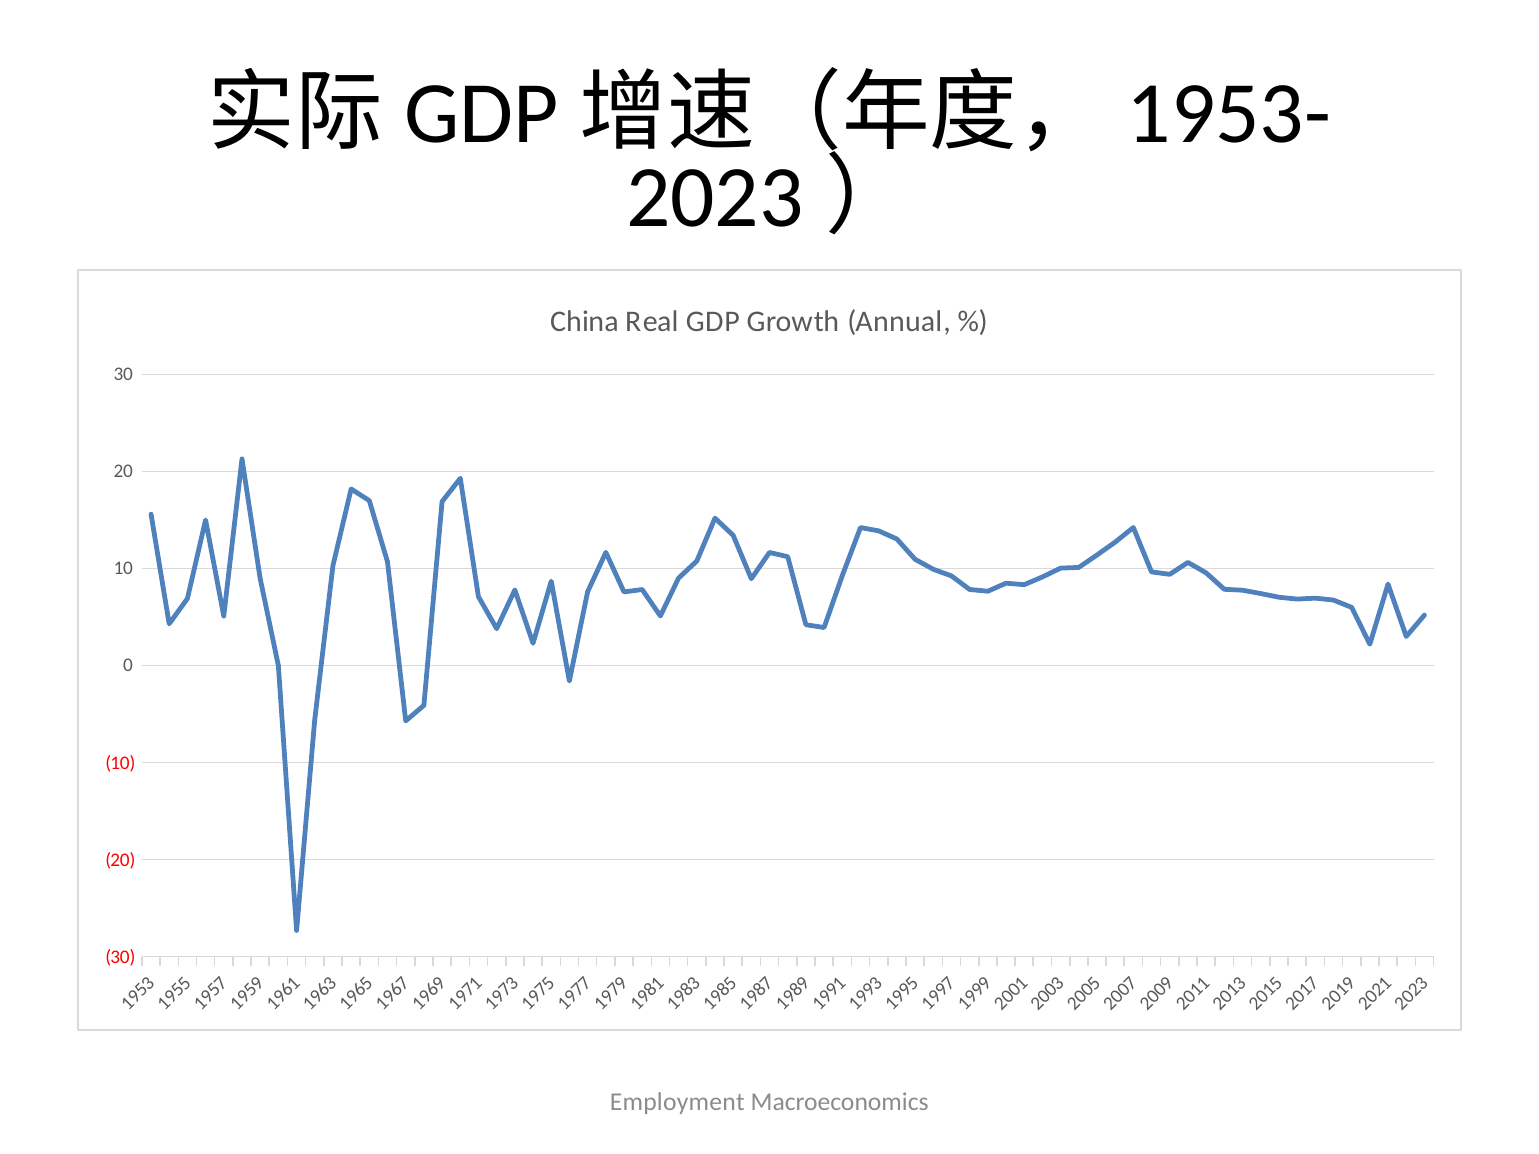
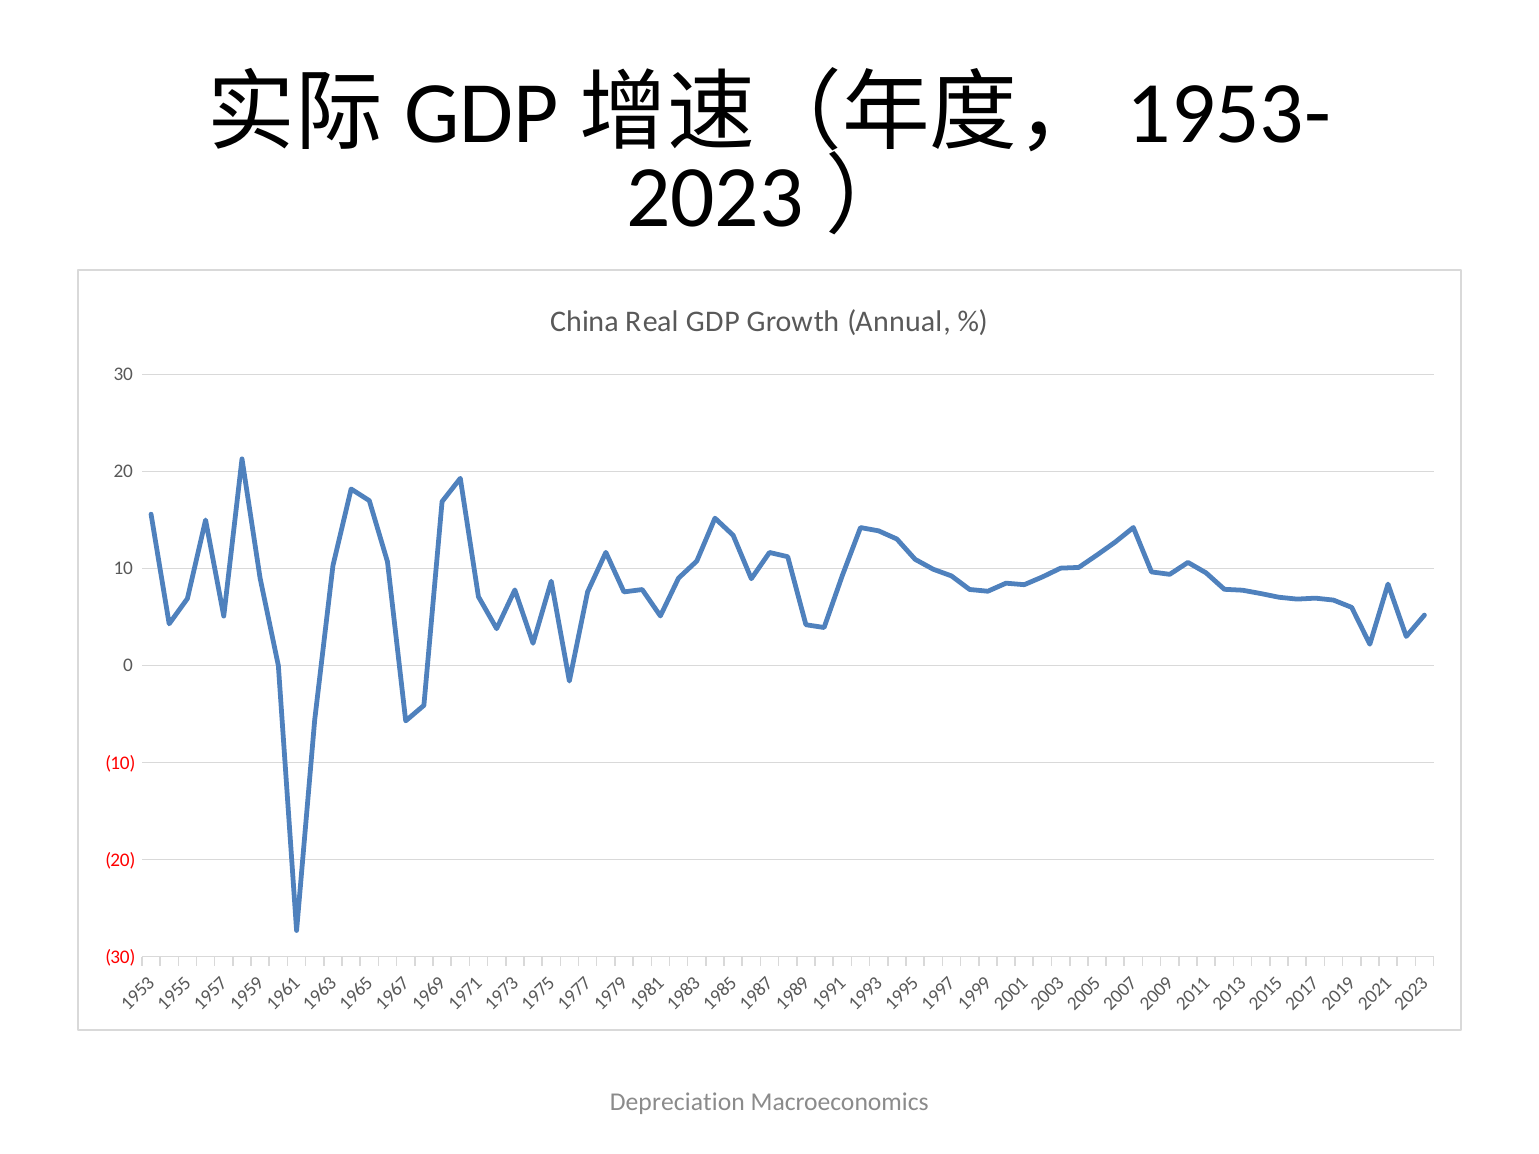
Employment: Employment -> Depreciation (677, 1102)
